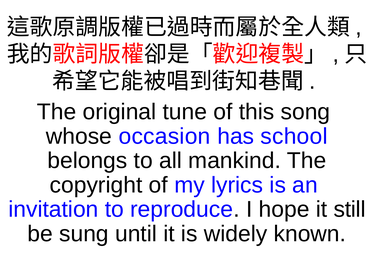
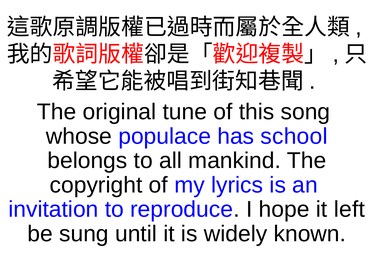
occasion: occasion -> populace (165, 136)
still: still -> left (349, 210)
